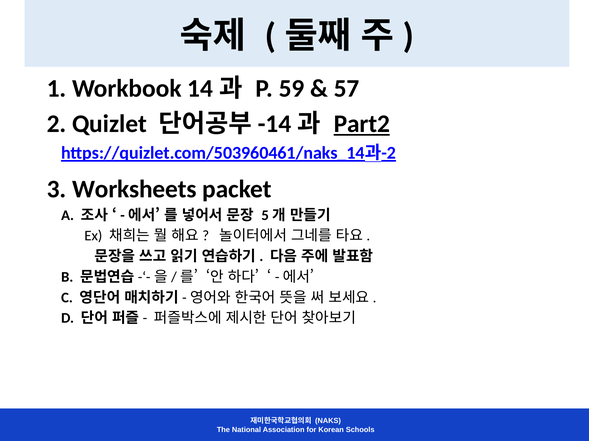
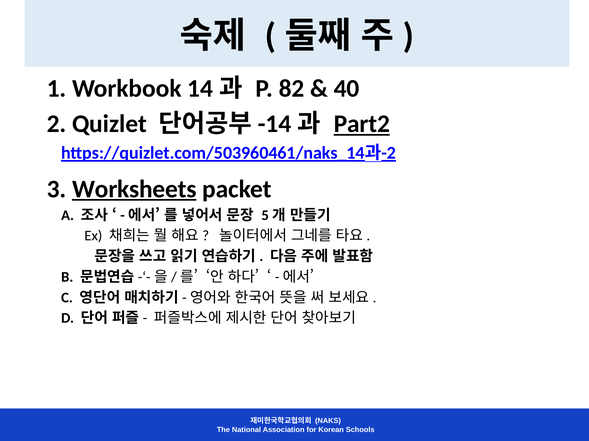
59: 59 -> 82 (292, 89)
57: 57 -> 40 (347, 89)
Worksheets underline: none -> present (134, 189)
